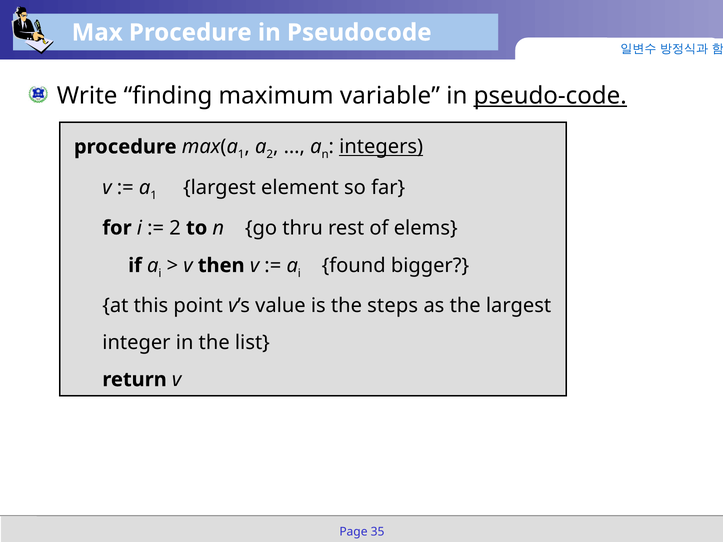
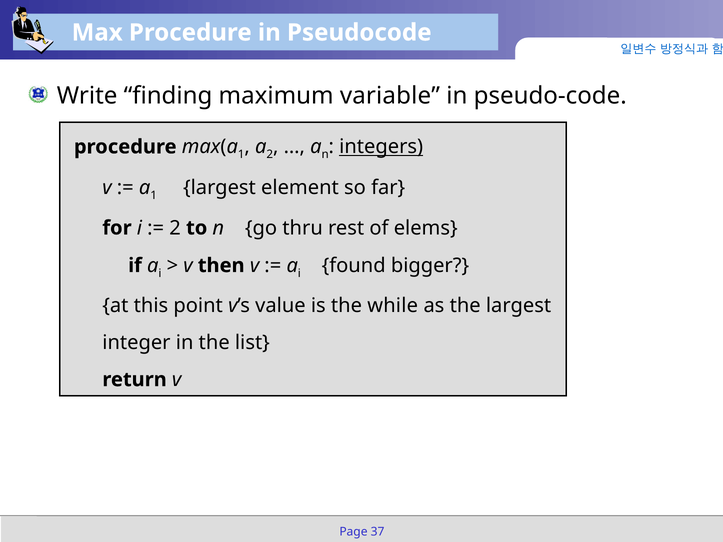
pseudo-code underline: present -> none (550, 96)
steps: steps -> while (393, 306)
35: 35 -> 37 (378, 532)
